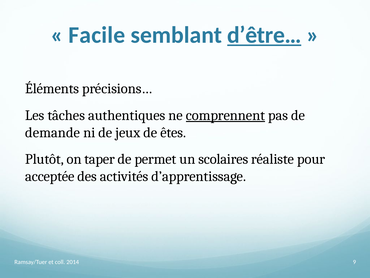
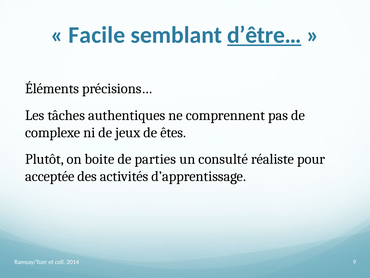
comprennent underline: present -> none (225, 115)
demande: demande -> complexe (53, 132)
taper: taper -> boite (100, 159)
permet: permet -> parties (155, 159)
scolaires: scolaires -> consulté (223, 159)
